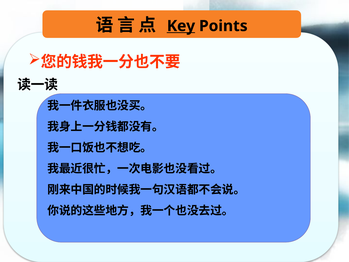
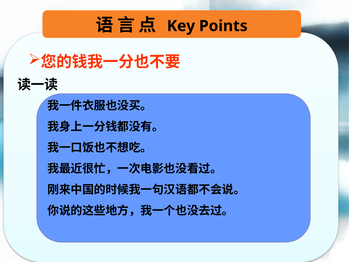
Key underline: present -> none (181, 26)
